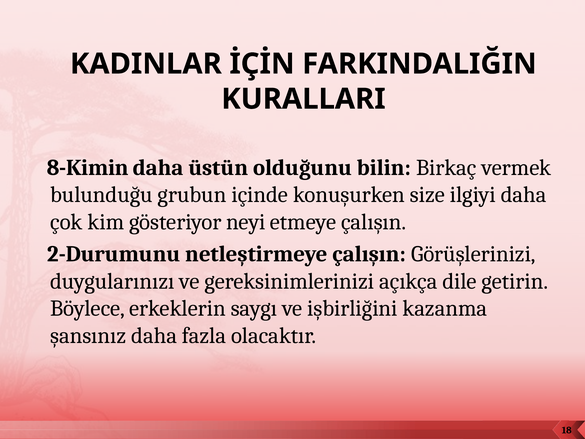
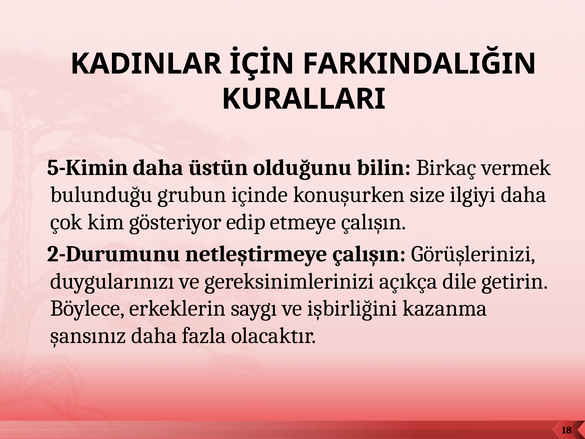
8-Kimin: 8-Kimin -> 5-Kimin (88, 167)
neyi: neyi -> edip (246, 222)
